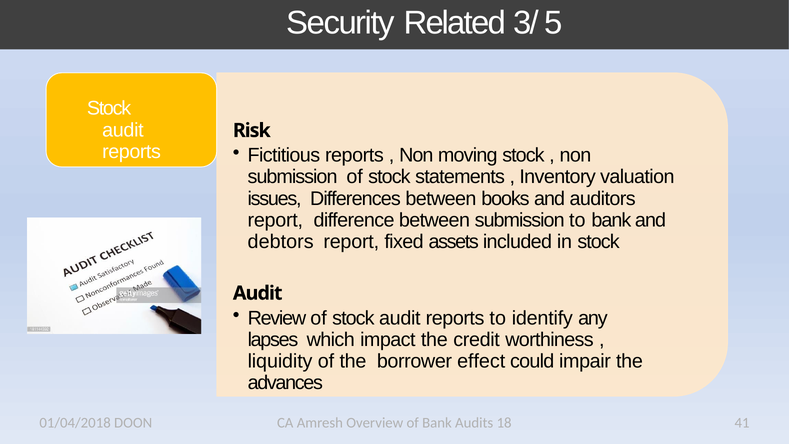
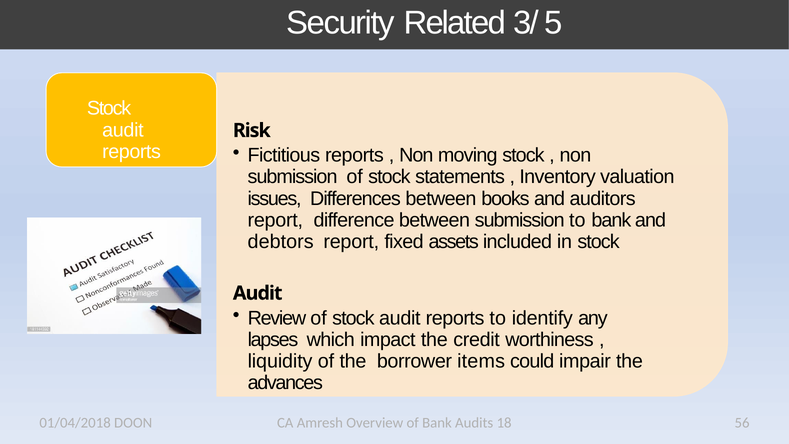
effect: effect -> items (481, 361)
41: 41 -> 56 (742, 423)
